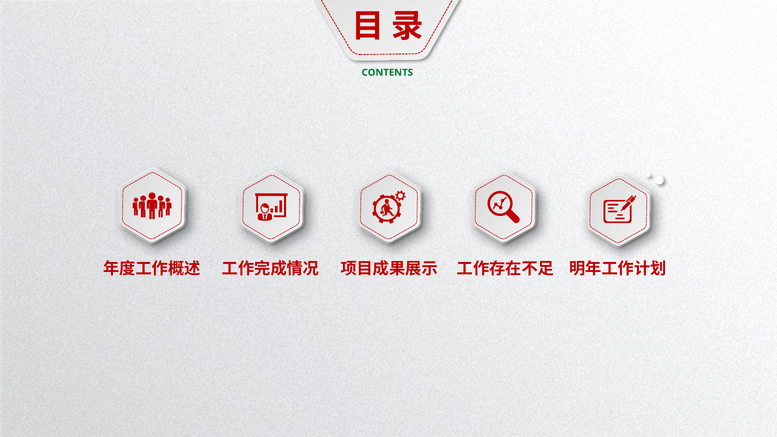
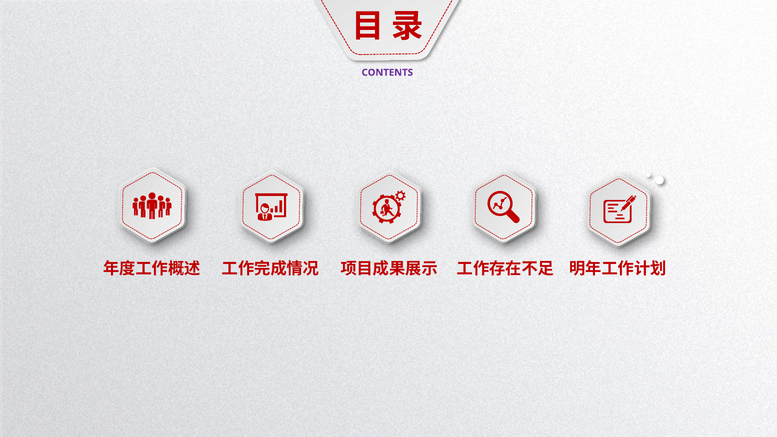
CONTENTS colour: green -> purple (387, 73)
